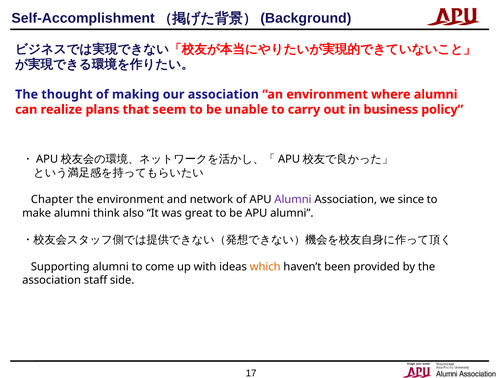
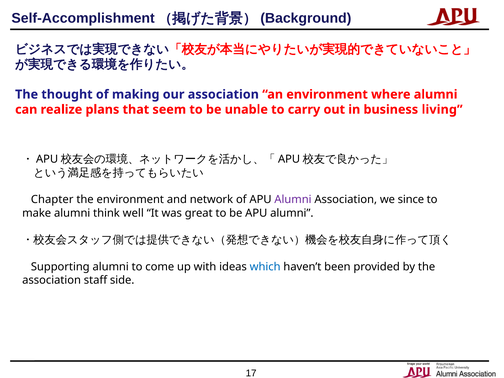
policy: policy -> living (442, 110)
also: also -> well (133, 213)
which colour: orange -> blue (265, 267)
